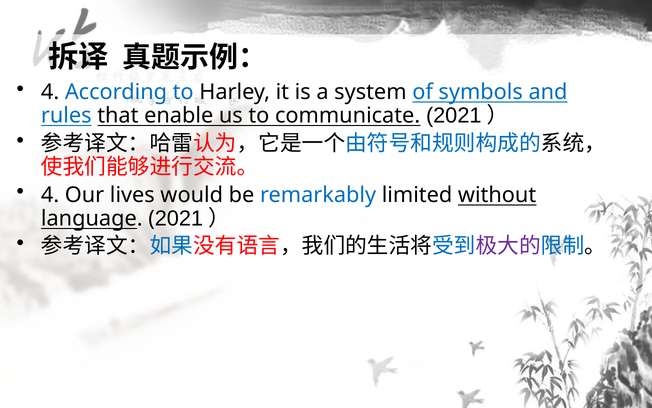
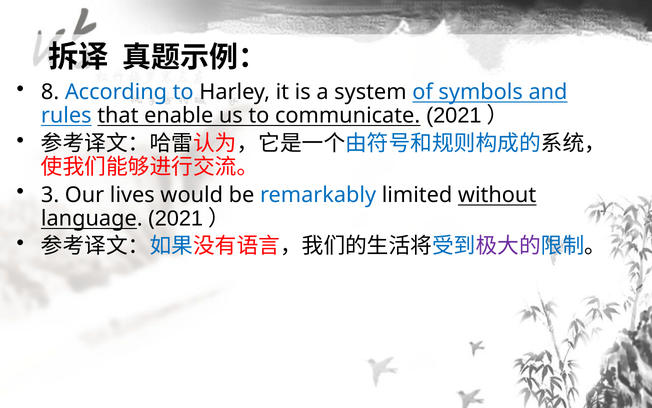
4: 4 -> 8 (50, 92)
4: 4 -> 3 (50, 195)
